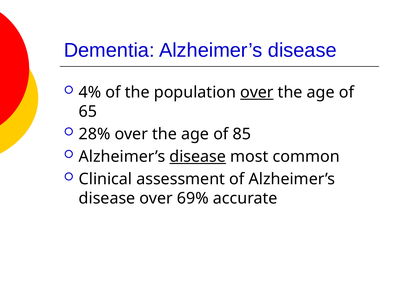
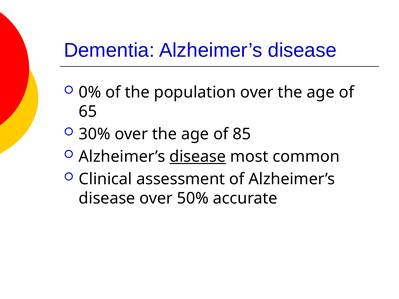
4%: 4% -> 0% (90, 92)
over underline: present -> none (257, 92)
28%: 28% -> 30% (95, 134)
69%: 69% -> 50% (193, 199)
